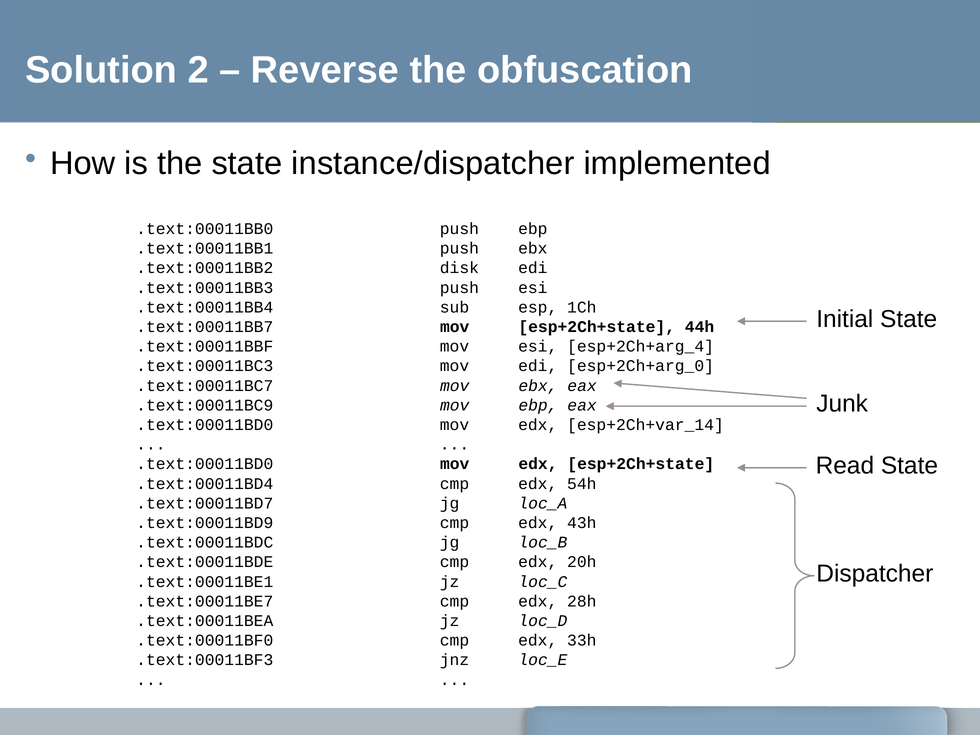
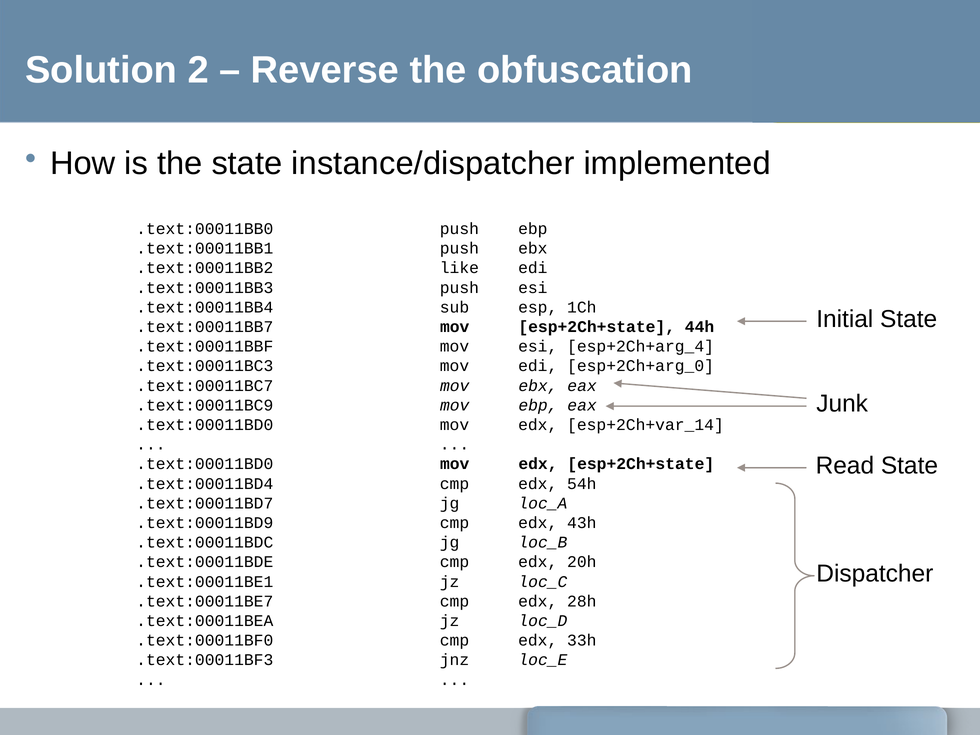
disk: disk -> like (459, 268)
